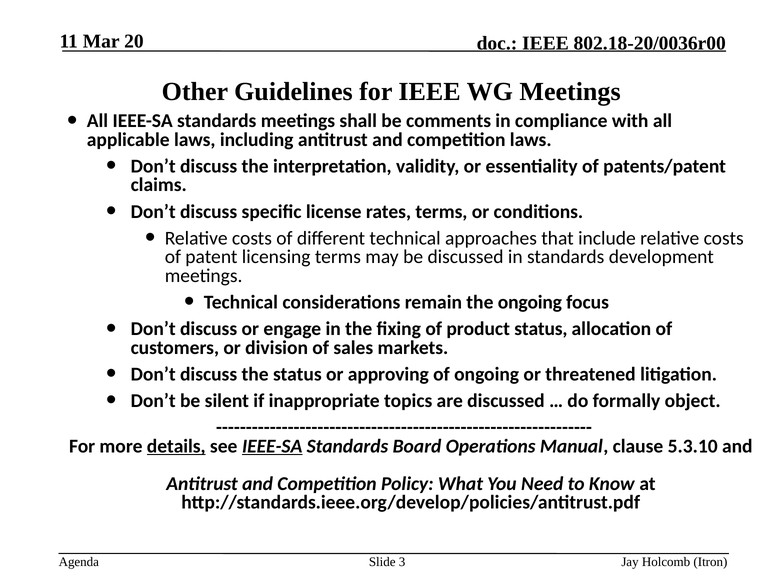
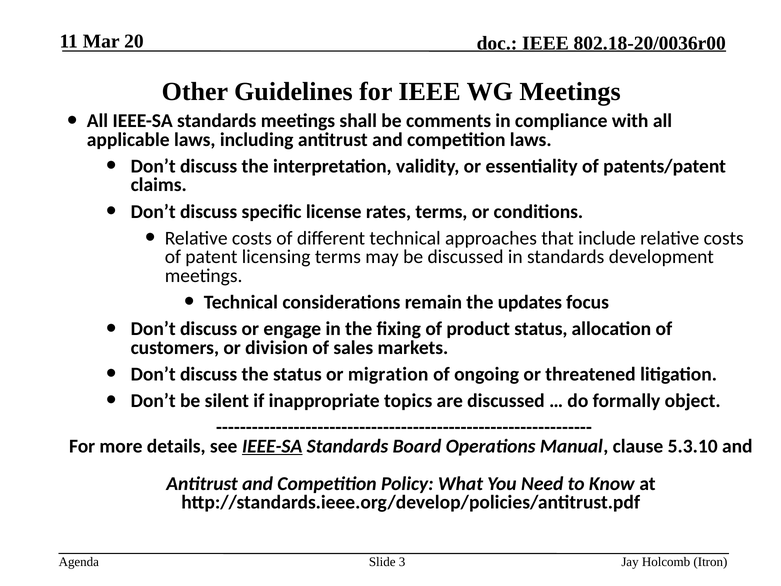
the ongoing: ongoing -> updates (530, 302)
approving: approving -> migration (388, 374)
details underline: present -> none (176, 446)
